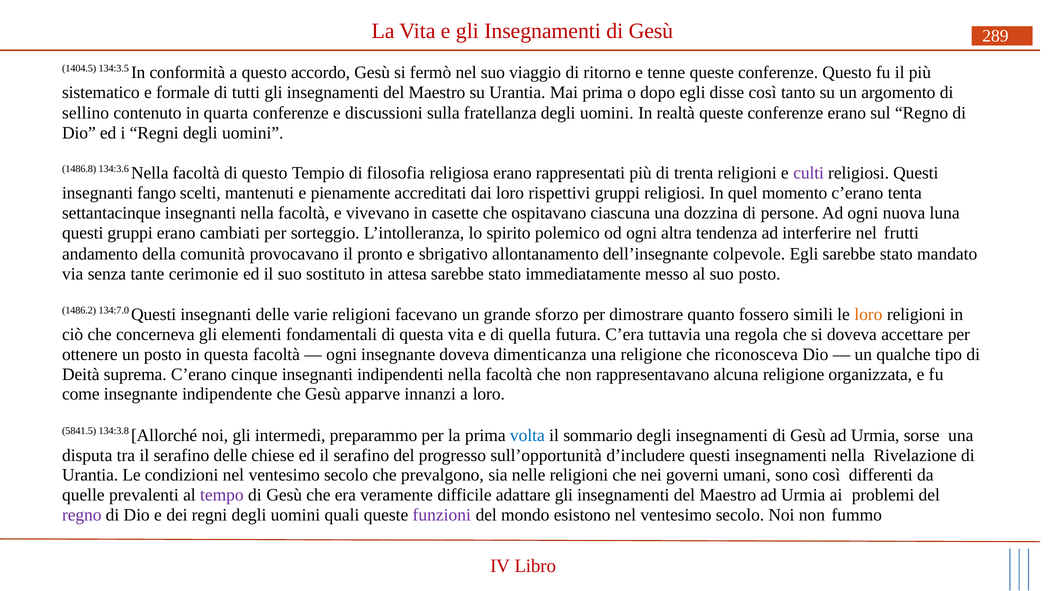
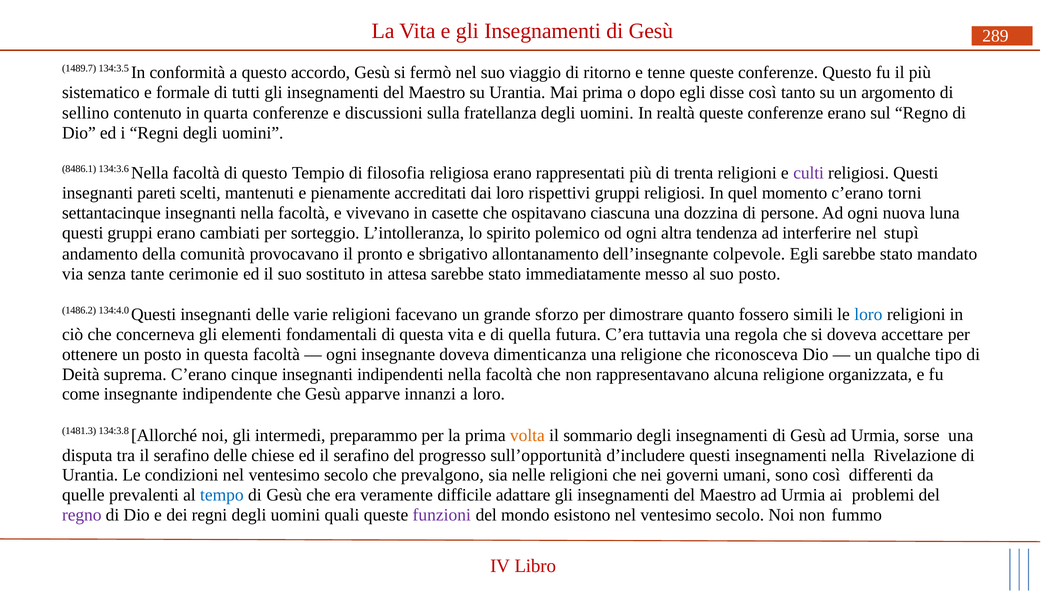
1404.5: 1404.5 -> 1489.7 (79, 68)
1486.8: 1486.8 -> 8486.1 (79, 169)
fango: fango -> pareti (157, 193)
tenta: tenta -> torni (905, 193)
frutti: frutti -> stupì (901, 233)
134:7.0: 134:7.0 -> 134:4.0 (114, 310)
loro colour: orange -> blue (868, 314)
5841.5: 5841.5 -> 1481.3 (79, 431)
volta colour: blue -> orange (527, 435)
tempo colour: purple -> blue (222, 495)
